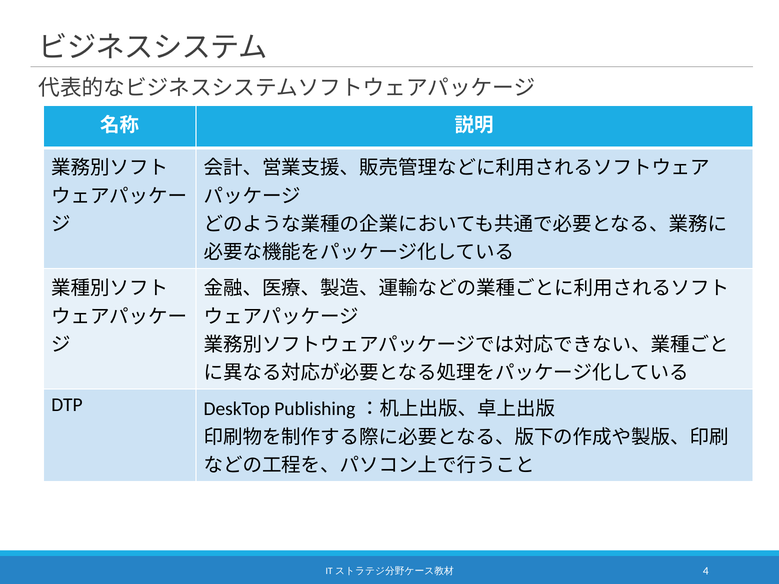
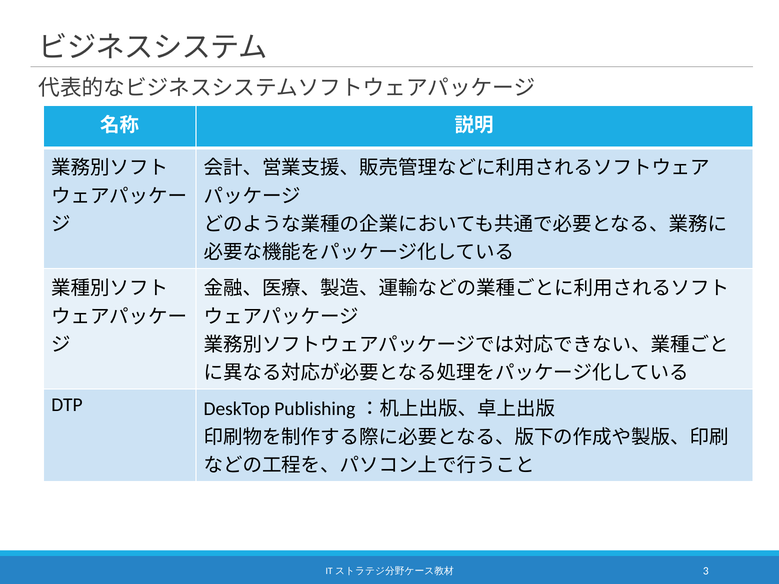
4: 4 -> 3 (706, 571)
